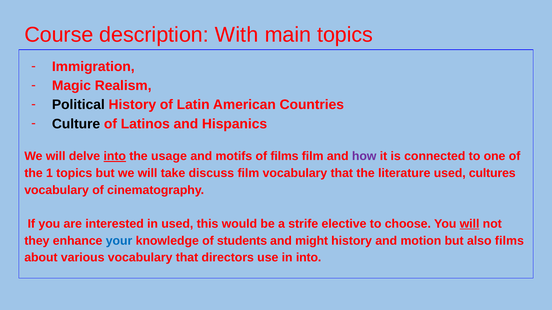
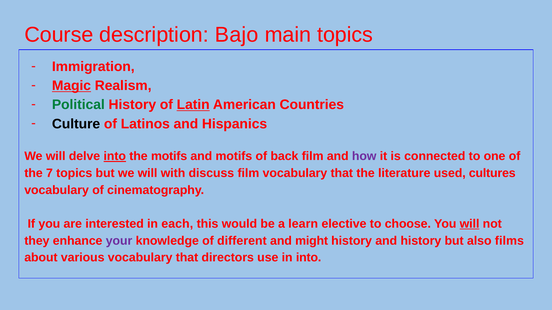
With: With -> Bajo (237, 35)
Magic underline: none -> present (71, 86)
Political colour: black -> green (78, 105)
Latin underline: none -> present (193, 105)
the usage: usage -> motifs (169, 157)
of films: films -> back (284, 157)
1: 1 -> 7 (49, 173)
take: take -> with (173, 173)
in used: used -> each (177, 224)
strife: strife -> learn (303, 224)
your colour: blue -> purple (119, 241)
students: students -> different (242, 241)
and motion: motion -> history (421, 241)
